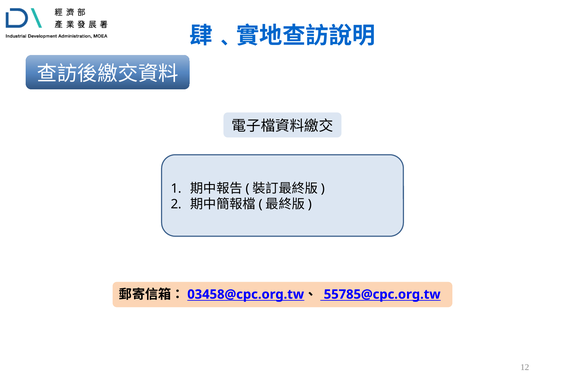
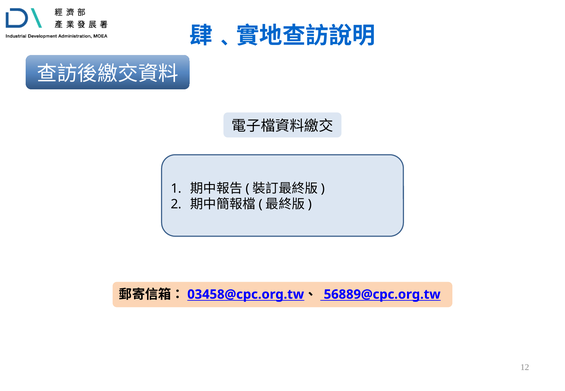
55785@cpc.org.tw: 55785@cpc.org.tw -> 56889@cpc.org.tw (382, 295)
